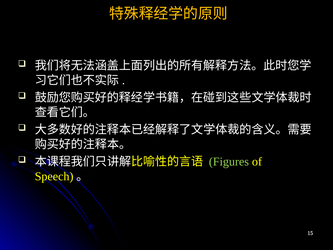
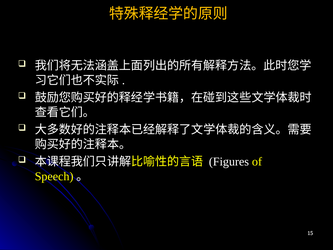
Figures colour: light green -> white (229, 161)
